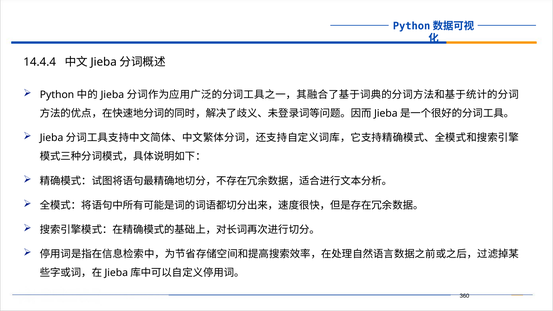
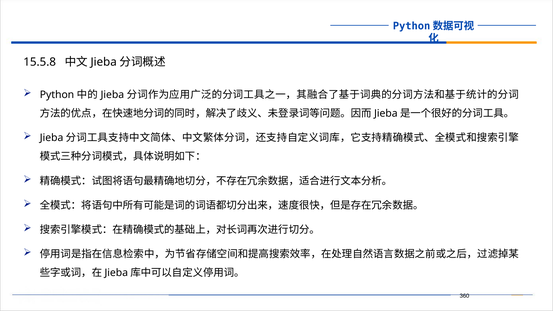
14.4.4: 14.4.4 -> 15.5.8 (40, 62)
